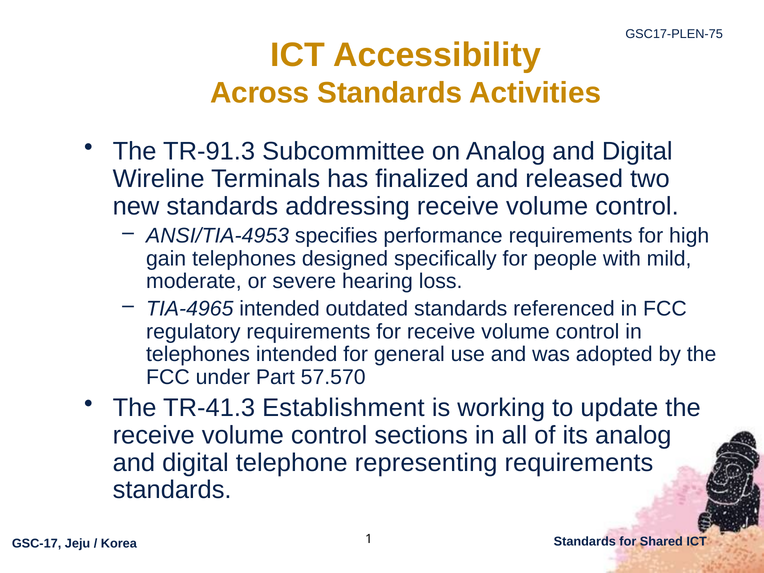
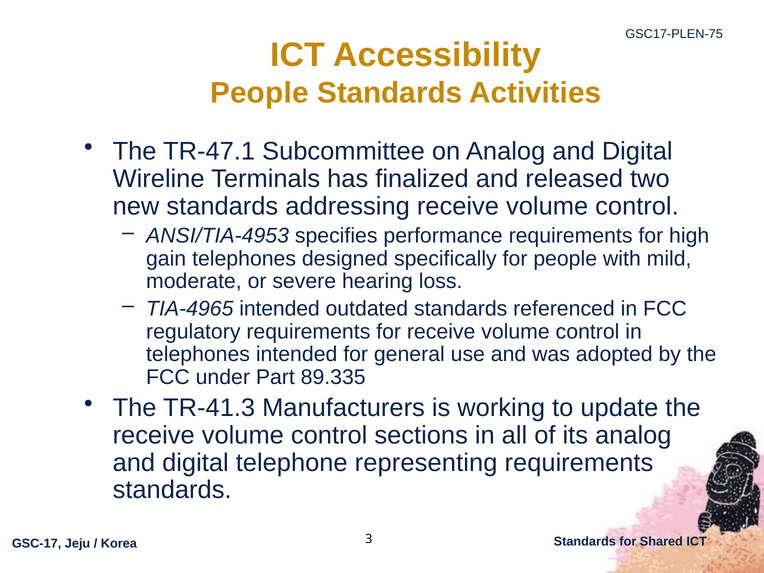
Across: Across -> People (259, 93)
TR-91.3: TR-91.3 -> TR-47.1 (209, 151)
57.570: 57.570 -> 89.335 (333, 377)
Establishment: Establishment -> Manufacturers (343, 408)
1: 1 -> 3 (369, 539)
